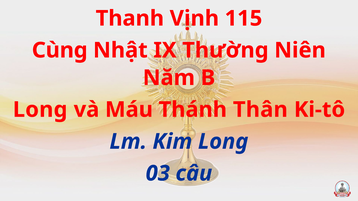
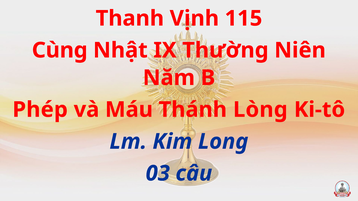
Long: Long -> Phép (40, 110)
Thân: Thân -> Lòng (260, 110)
